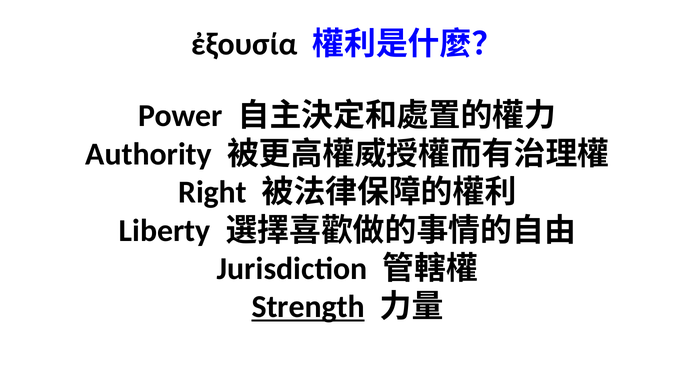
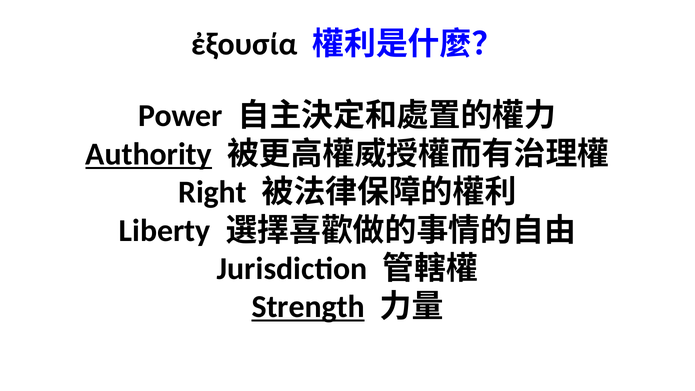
Authority underline: none -> present (149, 154)
